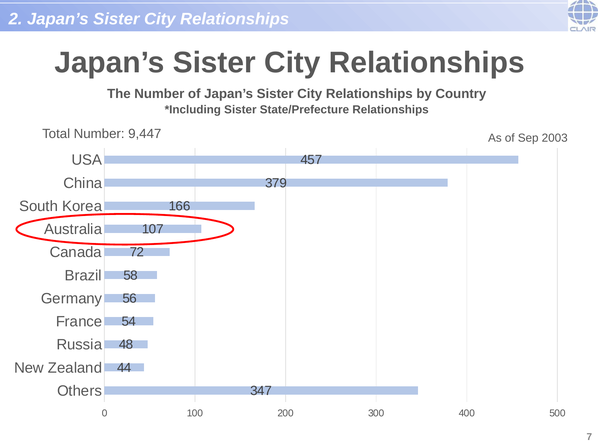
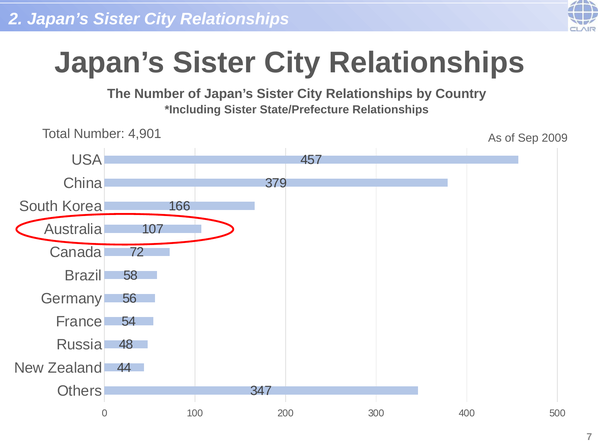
9,447: 9,447 -> 4,901 (145, 134)
2003: 2003 -> 2009 (555, 138)
